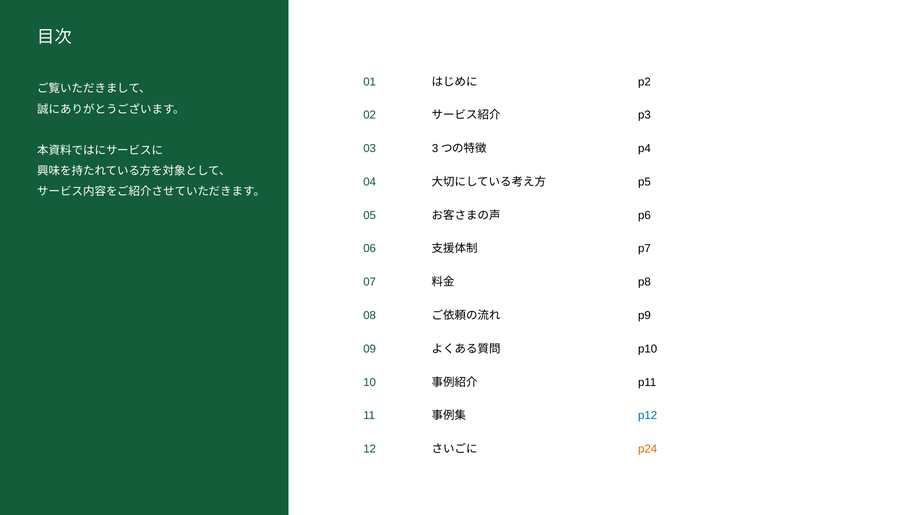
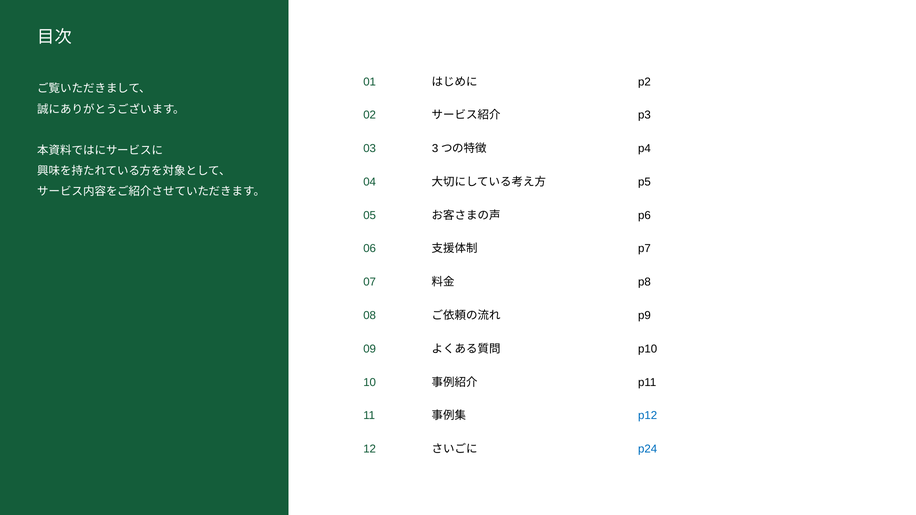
p24 colour: orange -> blue (648, 449)
